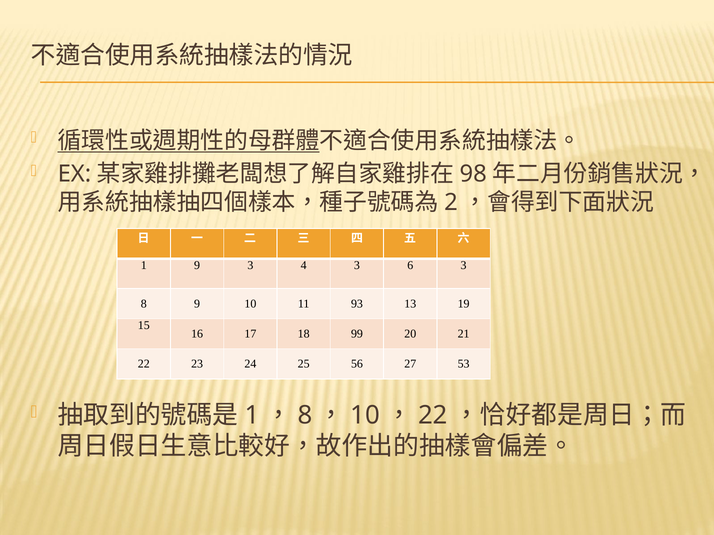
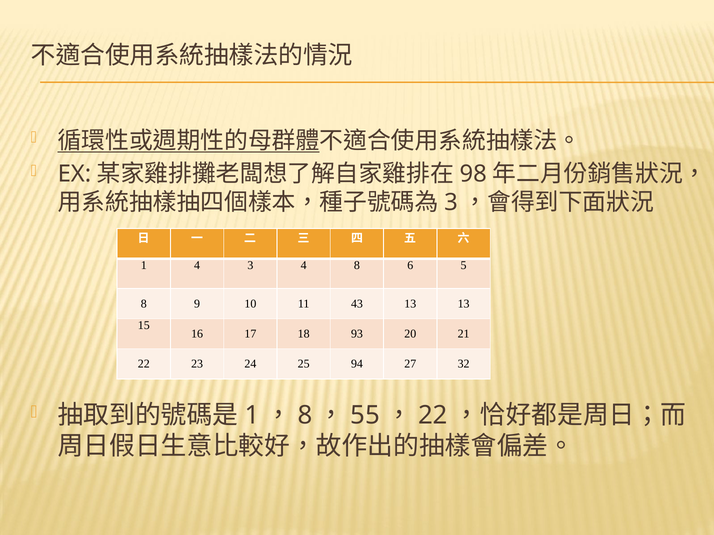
2: 2 -> 3 (451, 203)
1 9: 9 -> 4 (197, 265)
4 3: 3 -> 8 (357, 265)
6 3: 3 -> 5 (464, 265)
93: 93 -> 43 (357, 304)
13 19: 19 -> 13 (464, 304)
99: 99 -> 93 (357, 334)
56: 56 -> 94 (357, 364)
53: 53 -> 32 (464, 364)
10: 10 -> 55 (365, 416)
